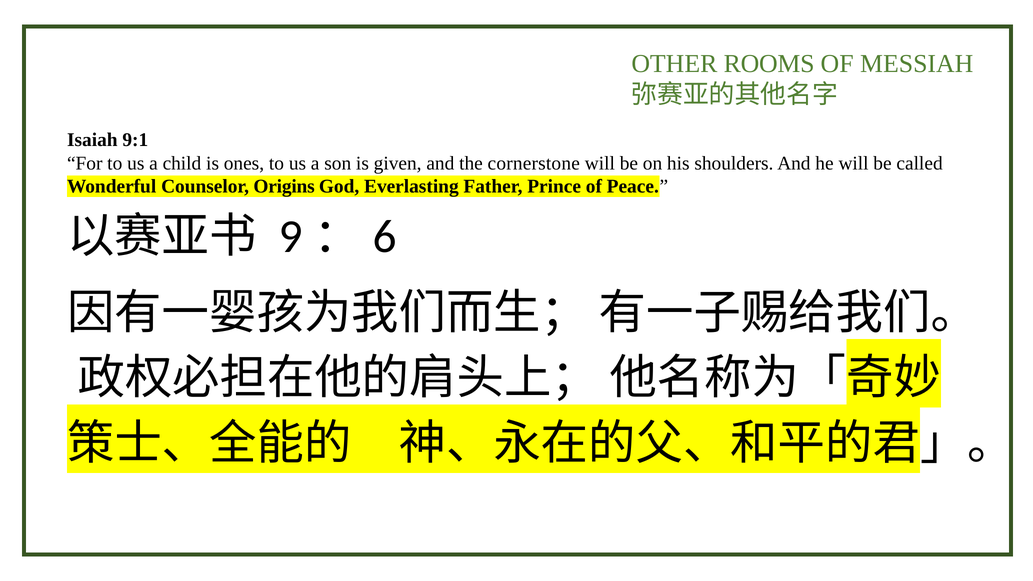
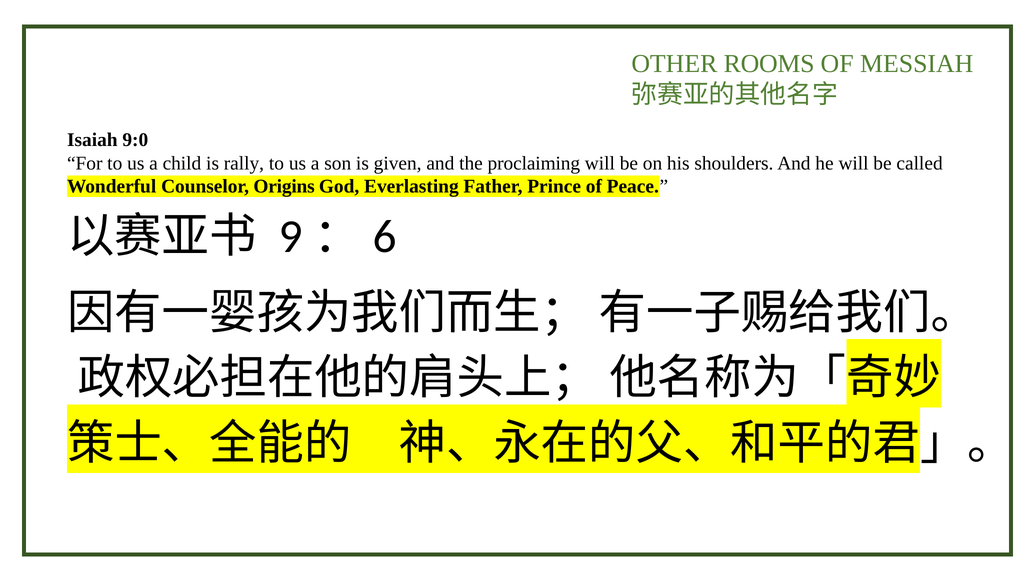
9:1: 9:1 -> 9:0 (135, 140)
ones: ones -> rally (244, 163)
cornerstone: cornerstone -> proclaiming (534, 163)
